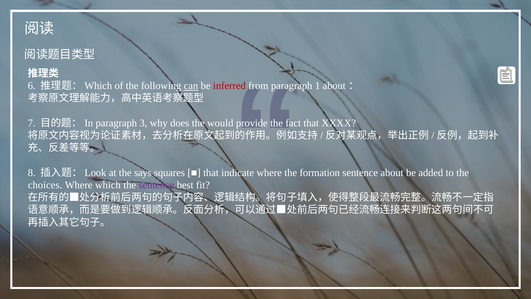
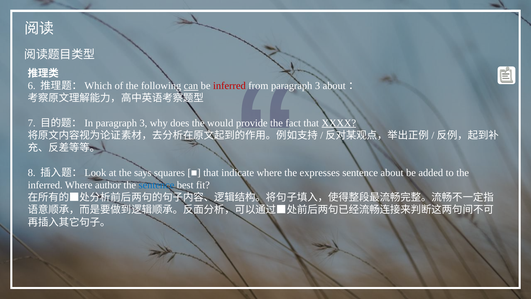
from paragraph 1: 1 -> 3 (318, 86)
XXXX underline: none -> present (339, 123)
formation: formation -> expresses (320, 172)
choices: choices -> inferred (45, 185)
which: which -> author (108, 185)
sentence colour: purple -> blue (156, 185)
